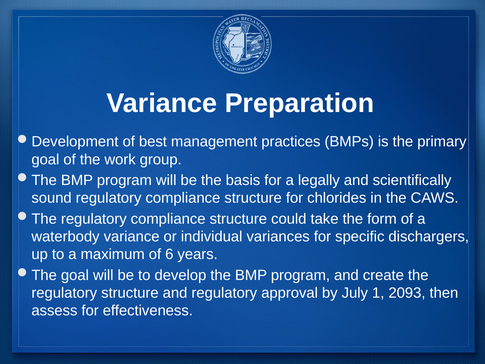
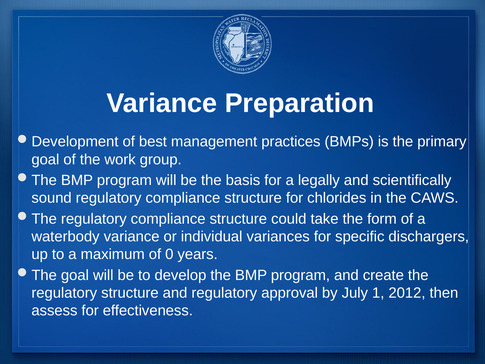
6: 6 -> 0 (169, 254)
2093: 2093 -> 2012 (407, 293)
